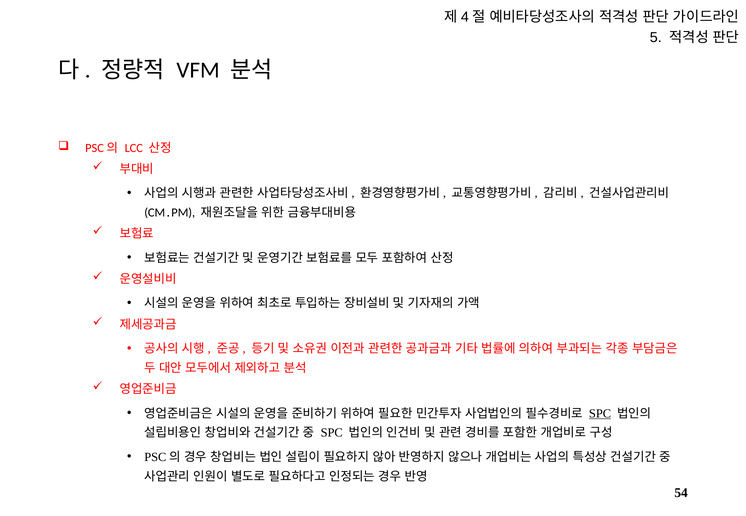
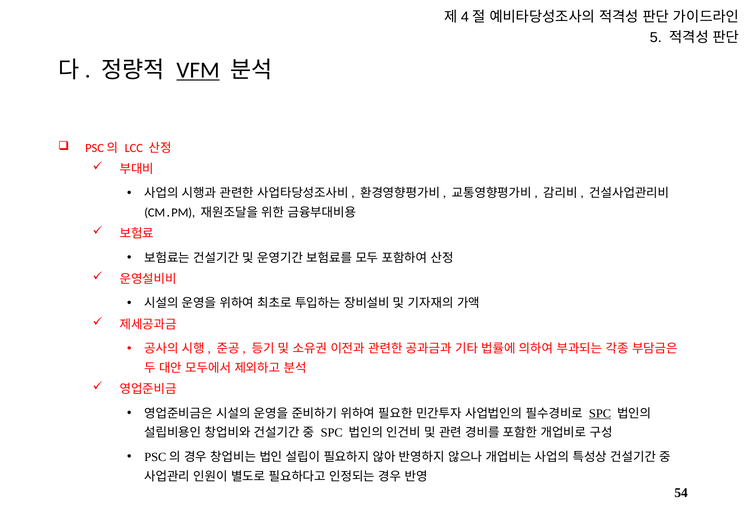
VFM underline: none -> present (198, 70)
